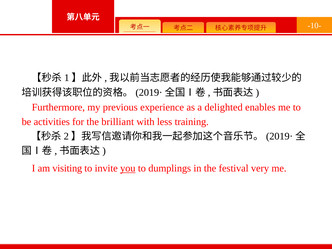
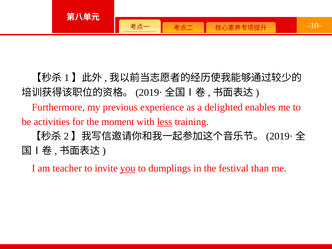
brilliant: brilliant -> moment (118, 122)
less underline: none -> present (165, 122)
visiting: visiting -> teacher (67, 168)
very: very -> than (260, 168)
